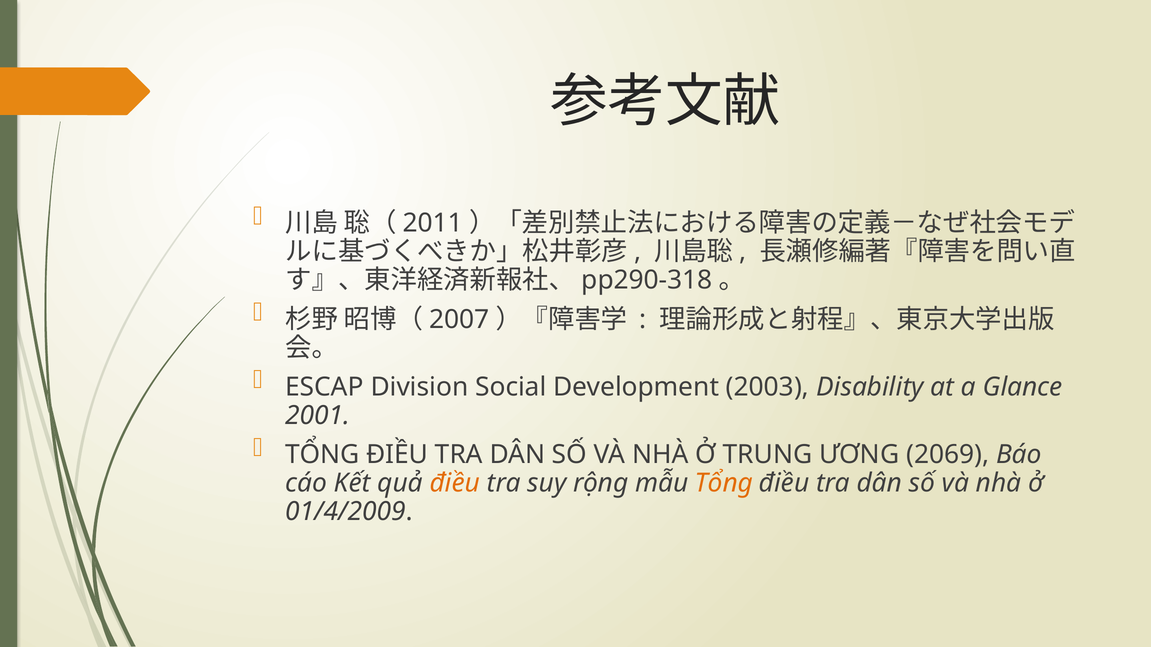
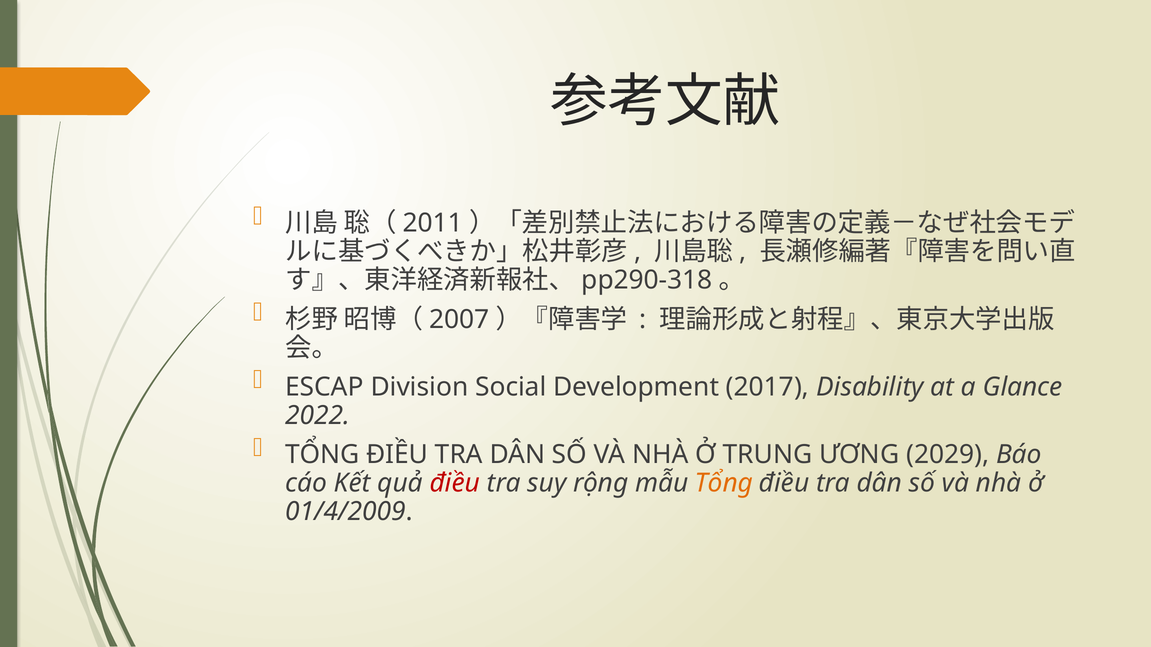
2003: 2003 -> 2017 (767, 387)
2001: 2001 -> 2022 (318, 416)
2069: 2069 -> 2029 (948, 455)
điều colour: orange -> red (455, 484)
